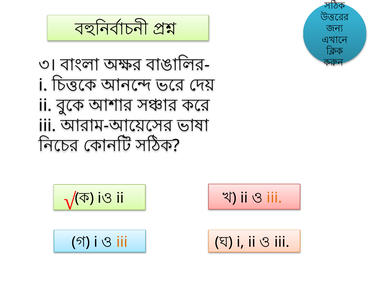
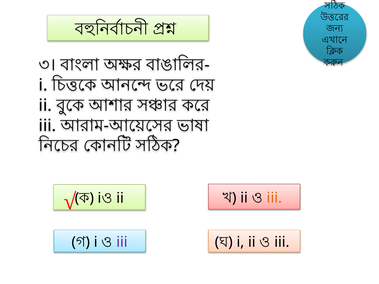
iii colour: orange -> purple (122, 242)
